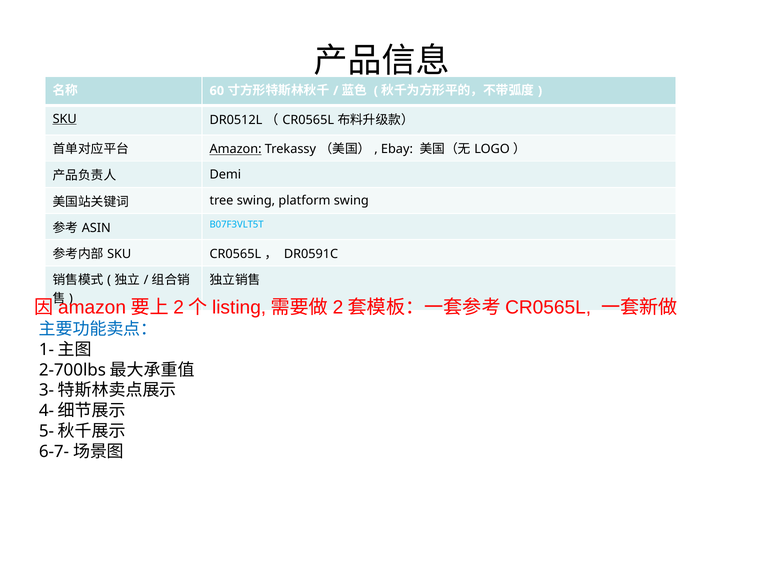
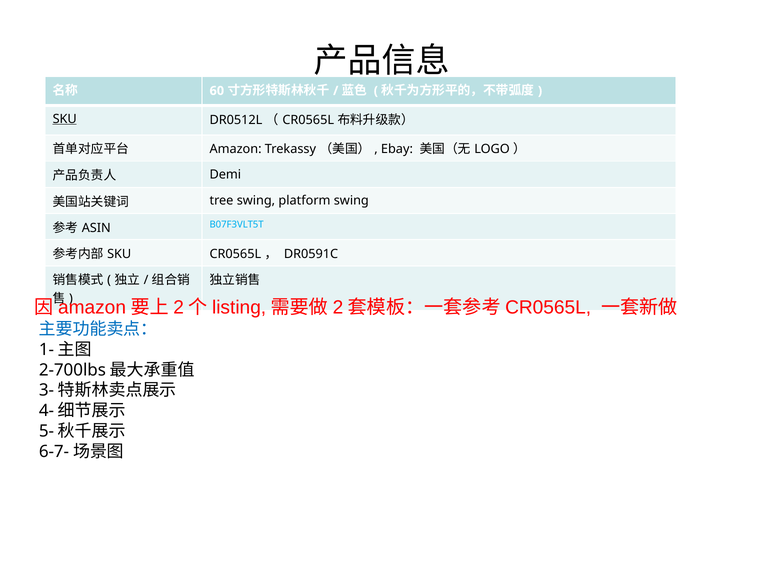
Amazon underline: present -> none (236, 149)
